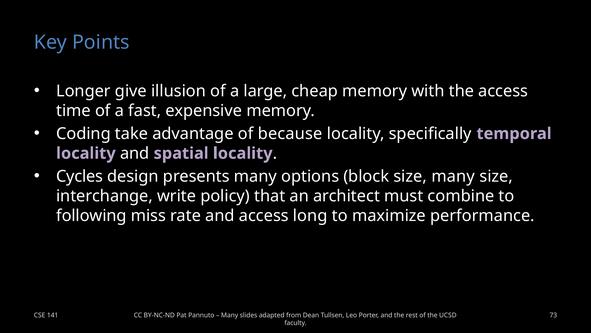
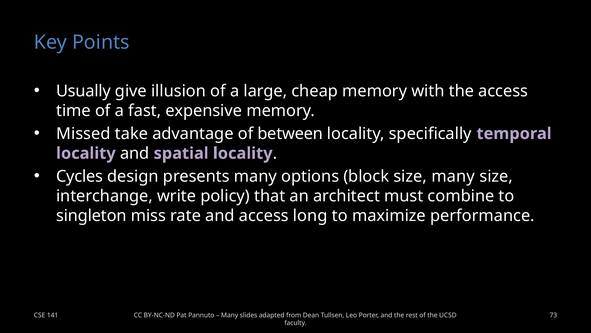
Longer: Longer -> Usually (84, 91)
Coding: Coding -> Missed (83, 133)
because: because -> between (290, 133)
following: following -> singleton (91, 215)
